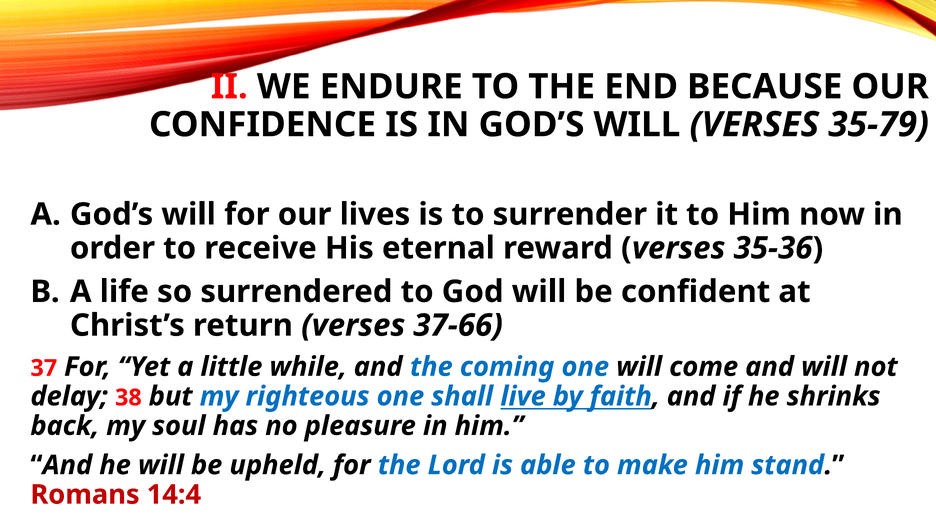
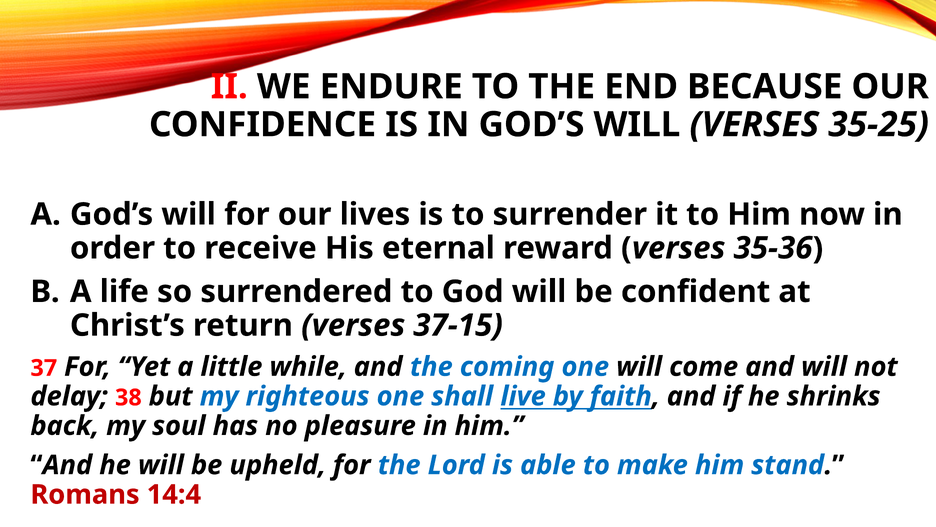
35-79: 35-79 -> 35-25 (879, 125)
37-66: 37-66 -> 37-15 (458, 325)
